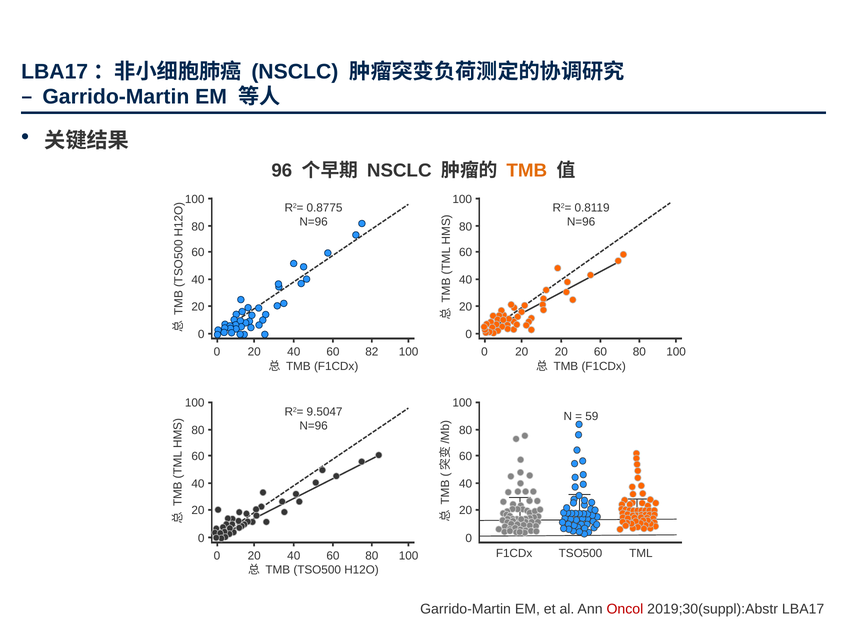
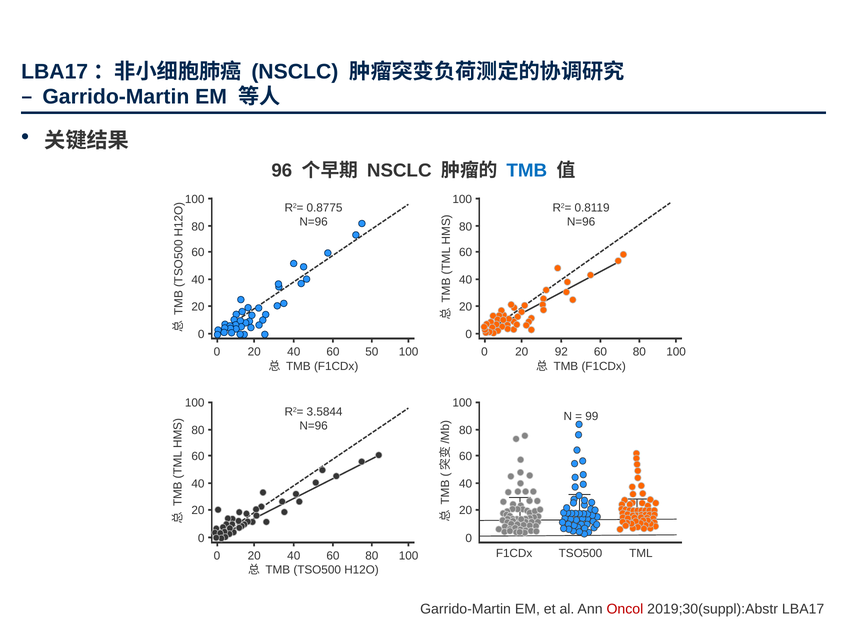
TMB colour: orange -> blue (527, 171)
82: 82 -> 50 (372, 352)
0 20: 20 -> 92 (561, 352)
9.5047: 9.5047 -> 3.5844 (325, 412)
59: 59 -> 99 (592, 416)
